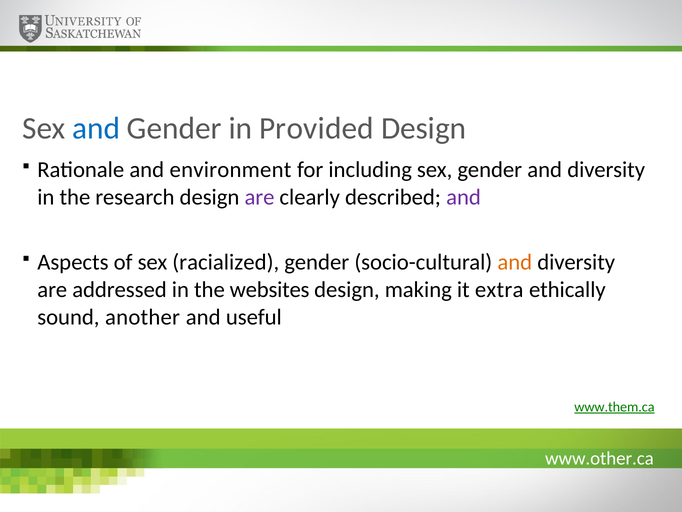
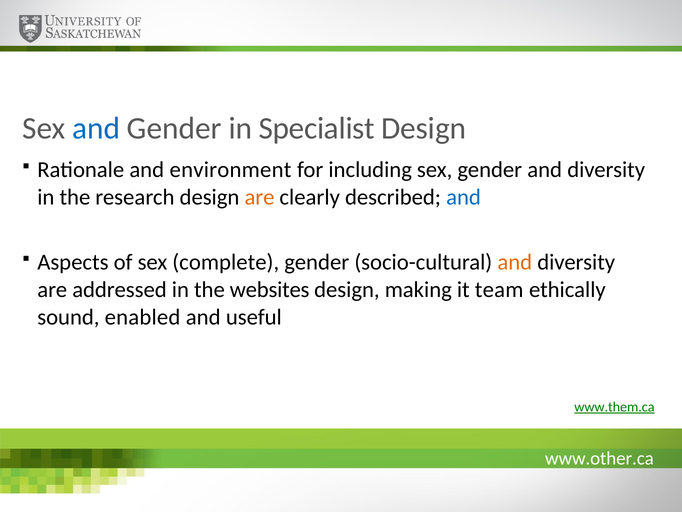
Provided: Provided -> Specialist (317, 128)
are colour: purple -> orange (260, 197)
and colour: purple -> blue (464, 197)
racialized: racialized -> complete (226, 262)
extra: extra -> team (499, 289)
another: another -> enabled (143, 317)
